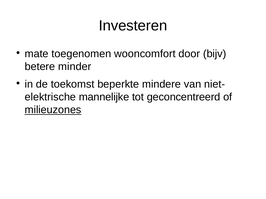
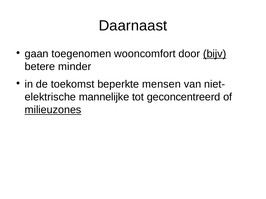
Investeren: Investeren -> Daarnaast (133, 26)
mate: mate -> gaan (37, 54)
bijv underline: none -> present (215, 54)
mindere: mindere -> mensen (161, 84)
